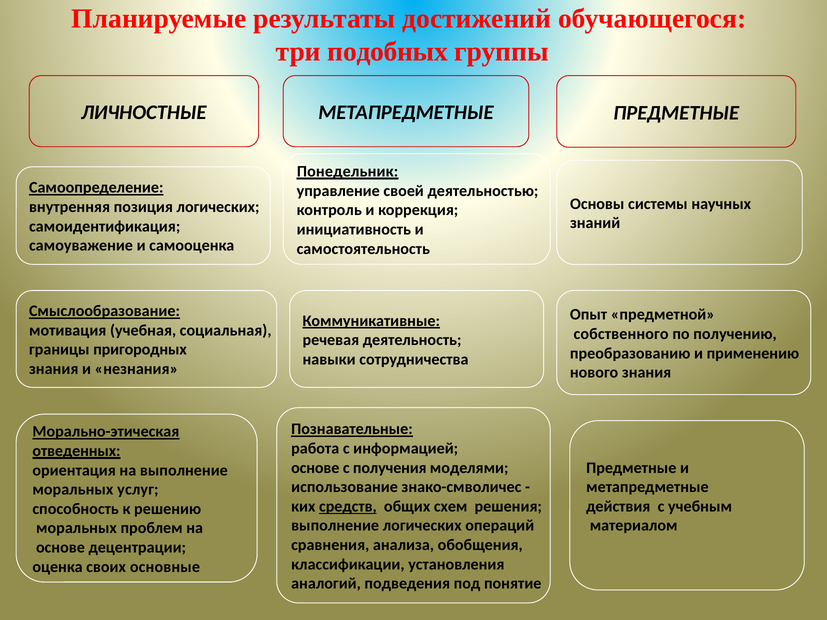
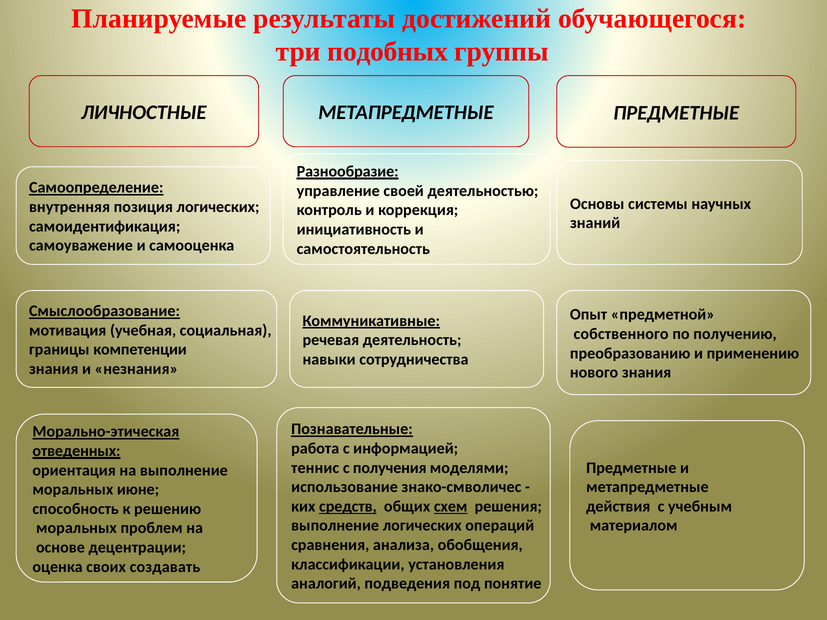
Понедельник: Понедельник -> Разнообразие (348, 172)
пригородных: пригородных -> компетенции (140, 350)
основе: основе -> теннис (315, 468)
услуг: услуг -> июне (138, 490)
схем underline: none -> present (451, 507)
основные: основные -> создавать (165, 567)
